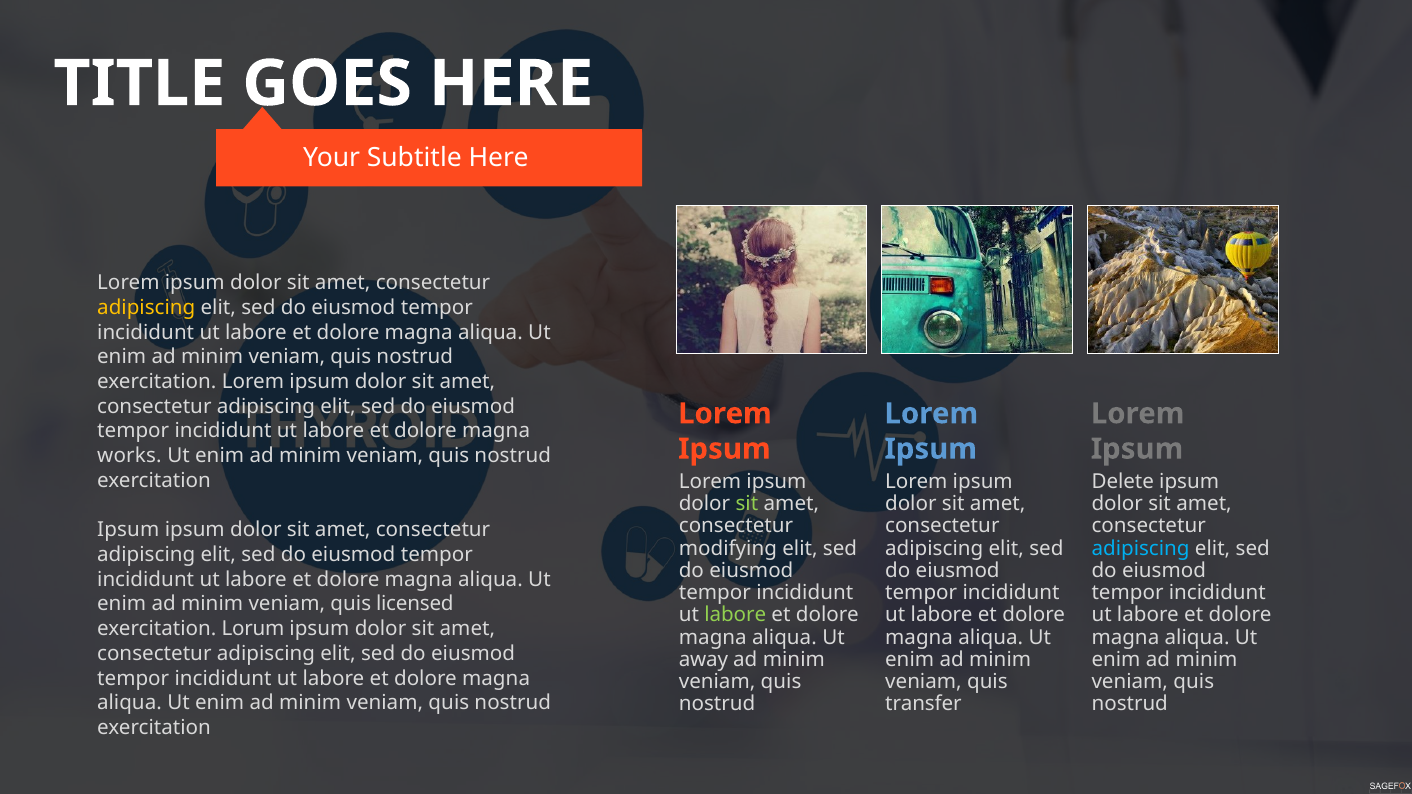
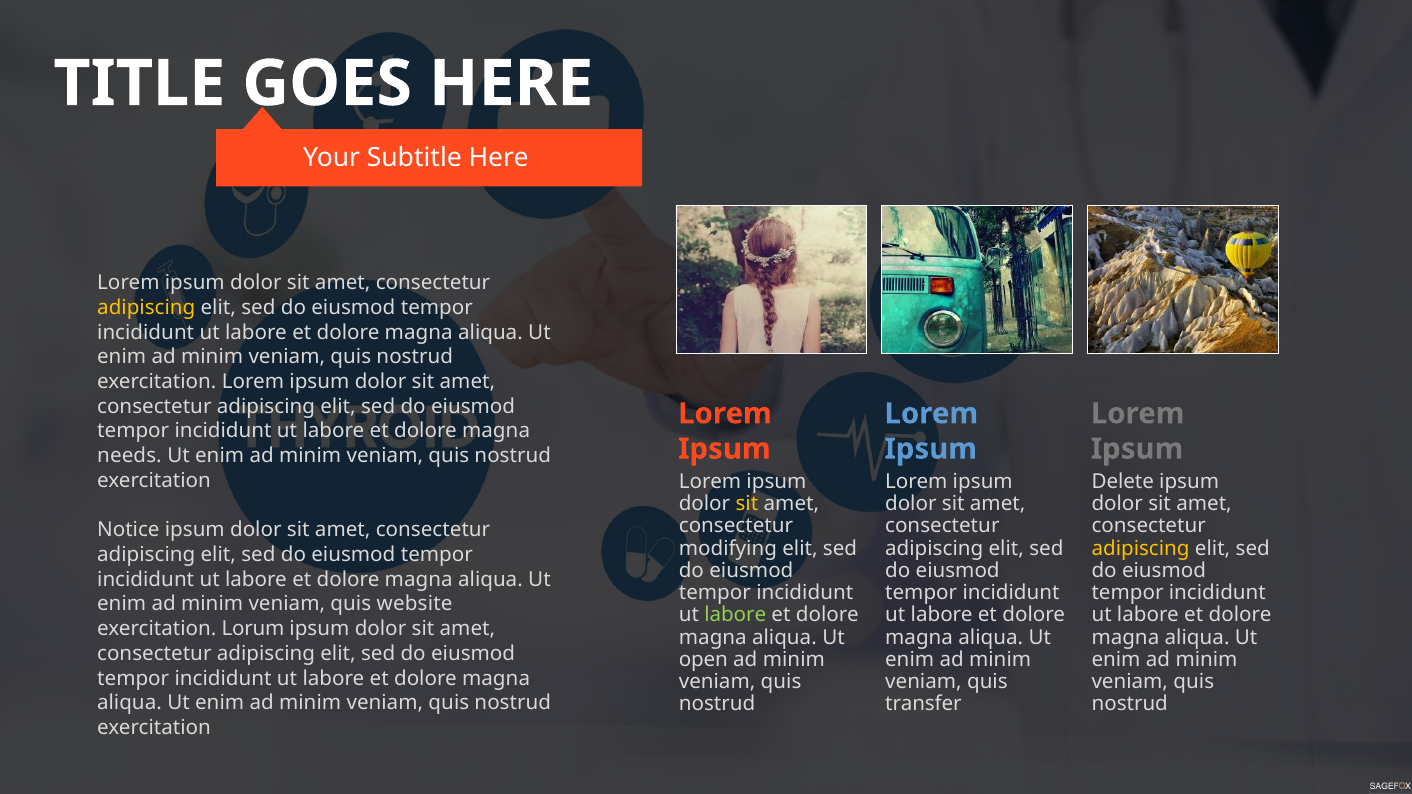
works: works -> needs (129, 456)
sit colour: light green -> yellow (747, 504)
Ipsum: Ipsum -> Notice (128, 530)
adipiscing colour: light blue -> yellow (1141, 549)
licensed: licensed -> website (415, 604)
away: away -> open (703, 660)
